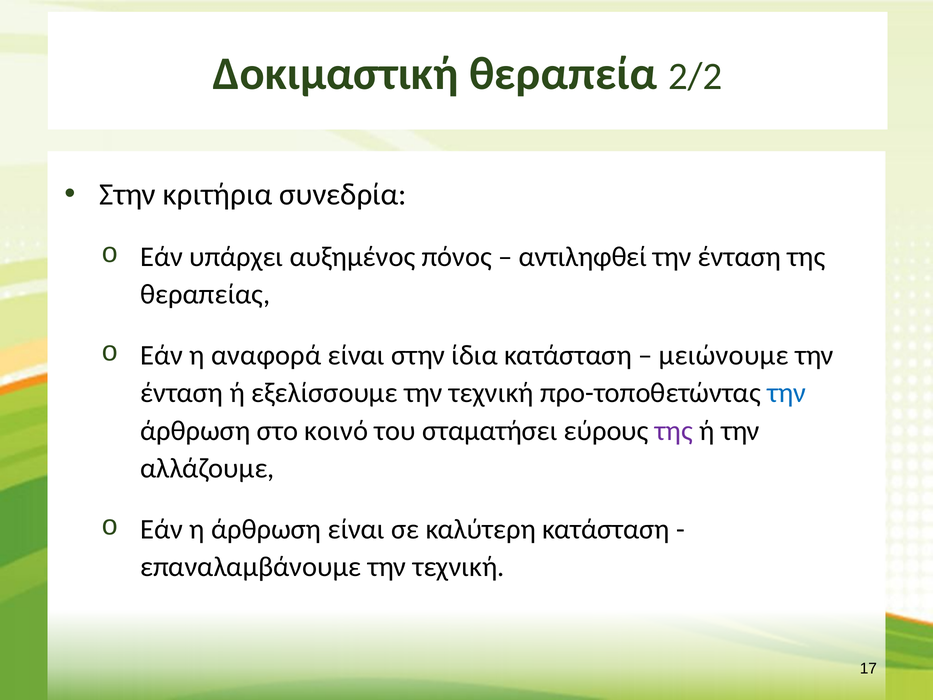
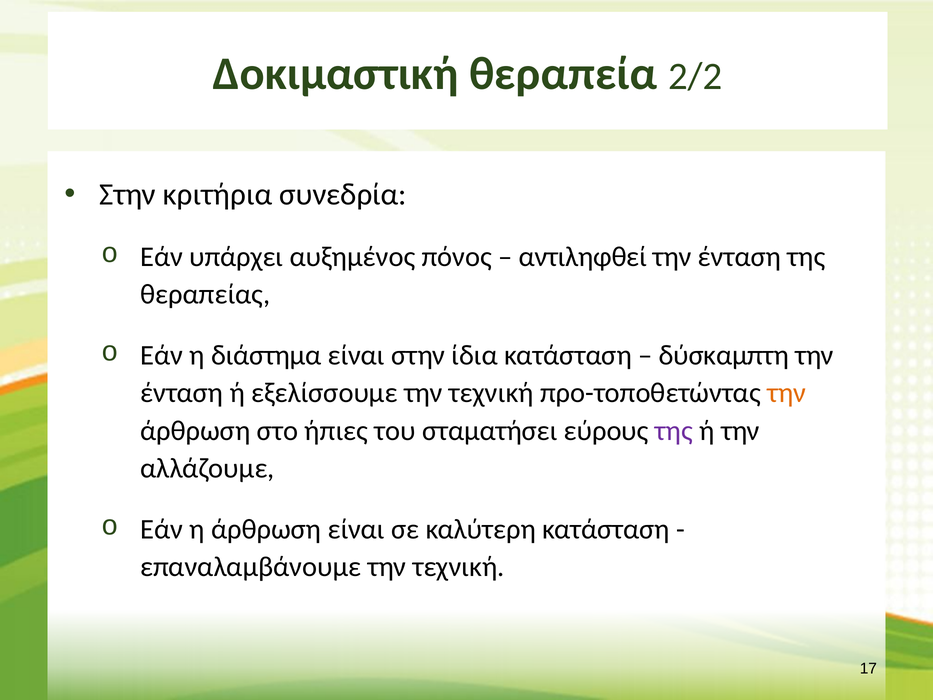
αναφορά: αναφορά -> διάστημα (266, 355)
μειώνουμε: μειώνουμε -> δύσκαμπτη (724, 355)
την colour: blue -> orange (787, 393)
κοινό: κοινό -> ήπιες (336, 431)
